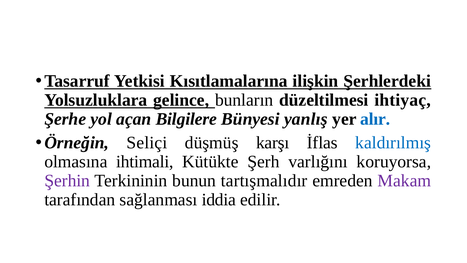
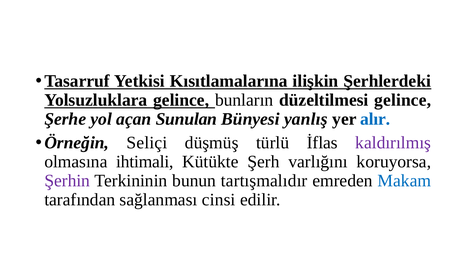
düzeltilmesi ihtiyaç: ihtiyaç -> gelince (403, 100)
Bilgilere: Bilgilere -> Sunulan (186, 119)
karşı: karşı -> türlü (273, 143)
kaldırılmış colour: blue -> purple (393, 143)
Makam colour: purple -> blue (404, 180)
iddia: iddia -> cinsi (219, 199)
